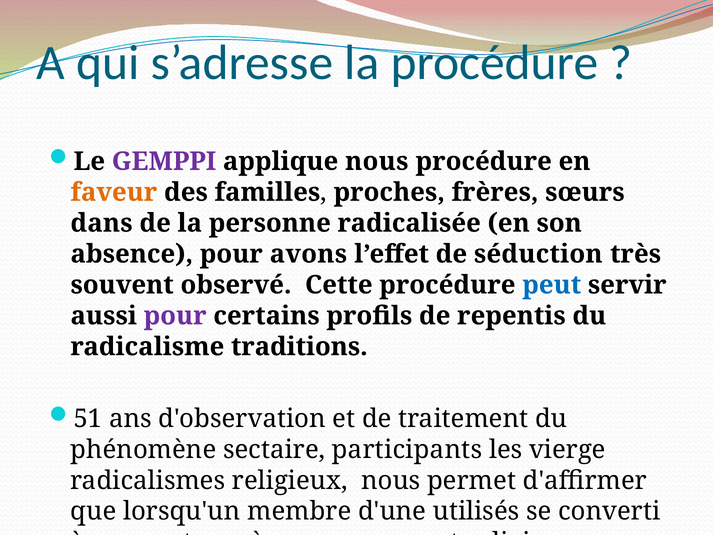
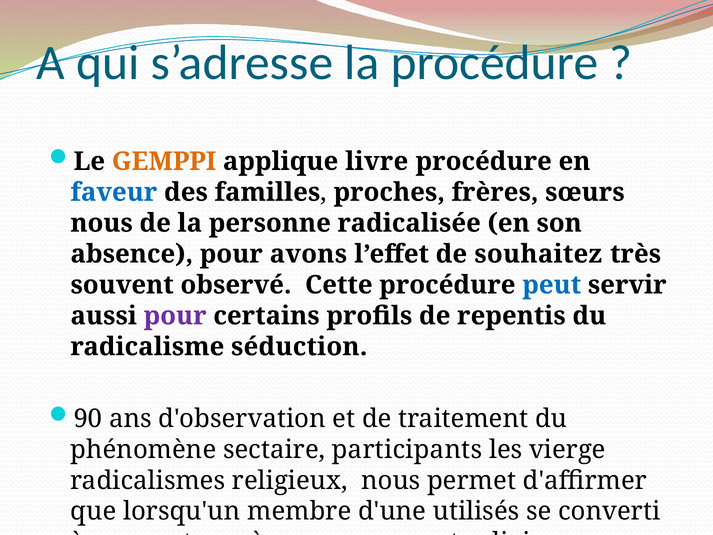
GEMPPI colour: purple -> orange (164, 161)
applique nous: nous -> livre (377, 161)
faveur colour: orange -> blue (114, 192)
dans: dans -> nous (102, 223)
séduction: séduction -> souhaitez (538, 254)
traditions: traditions -> séduction (299, 347)
51: 51 -> 90 (88, 419)
